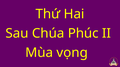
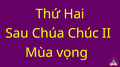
Phúc: Phúc -> Chúc (83, 34)
